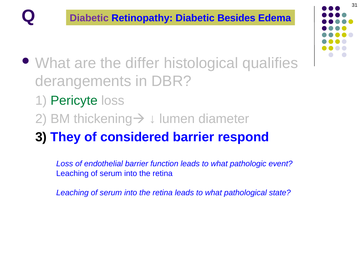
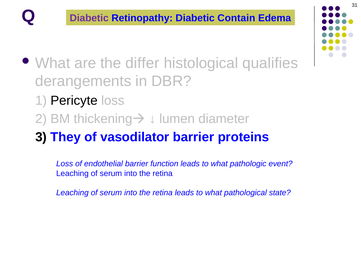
Besides: Besides -> Contain (236, 18)
Pericyte colour: green -> black (74, 100)
considered: considered -> vasodilator (135, 137)
respond: respond -> proteins (243, 137)
